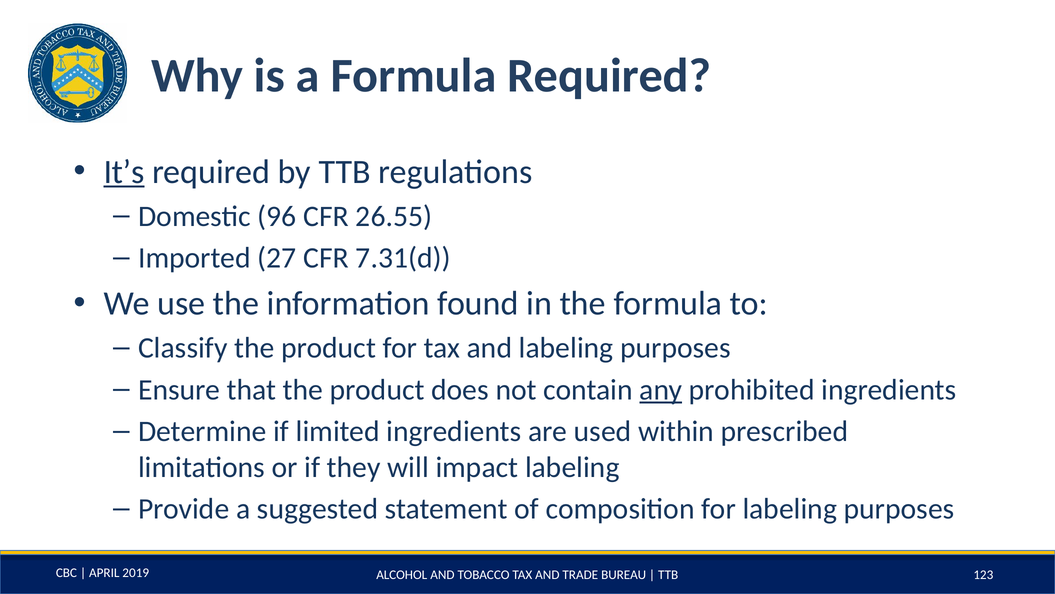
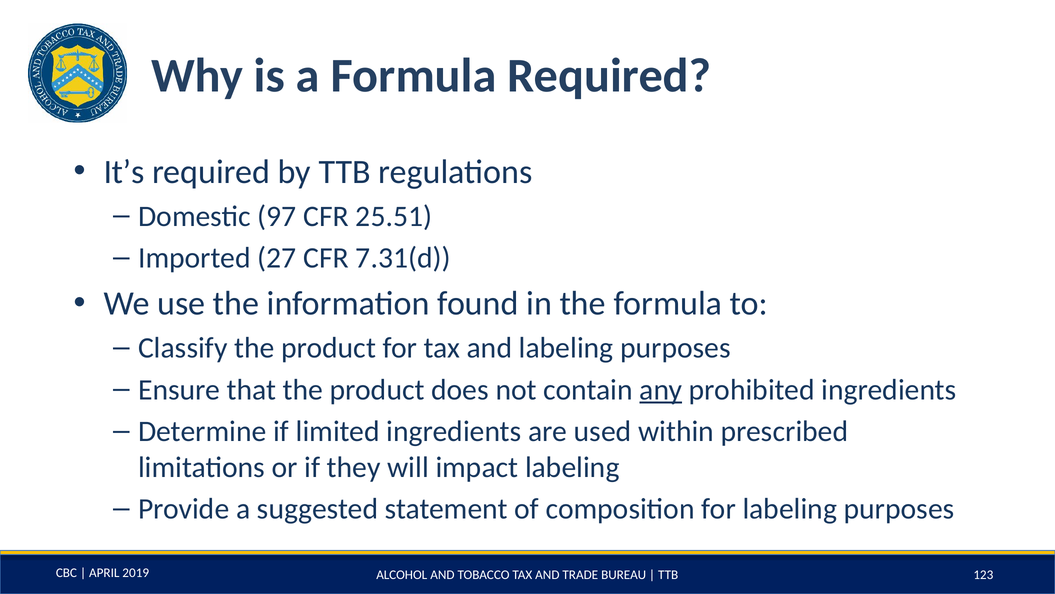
It’s underline: present -> none (124, 172)
96: 96 -> 97 (277, 216)
26.55: 26.55 -> 25.51 (394, 216)
